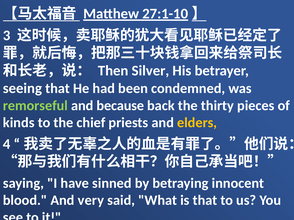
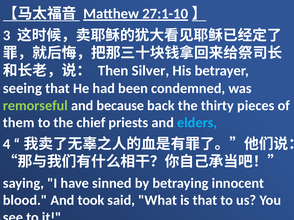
kinds: kinds -> them (19, 123)
elders colour: yellow -> light blue (197, 123)
very: very -> took (91, 201)
